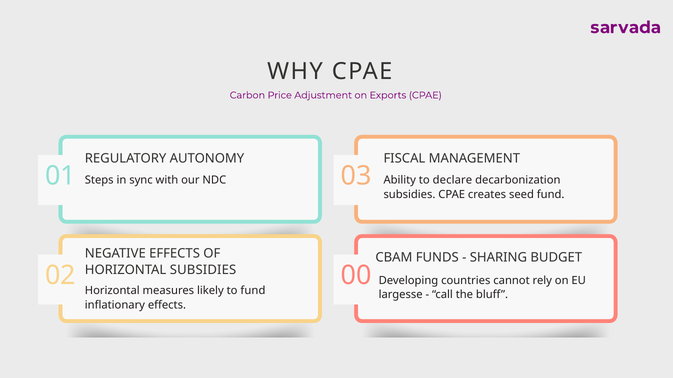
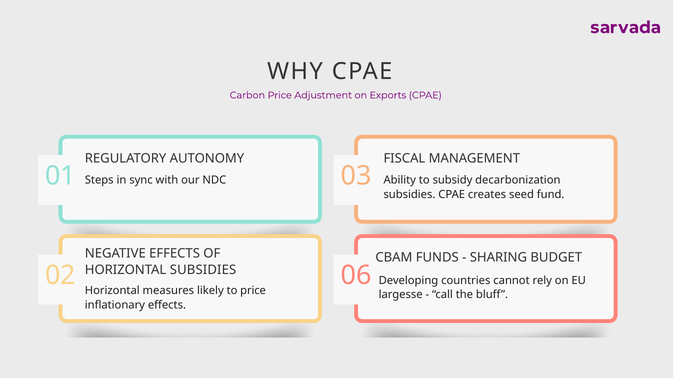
declare: declare -> subsidy (453, 181)
00: 00 -> 06 (356, 276)
to fund: fund -> price (253, 291)
